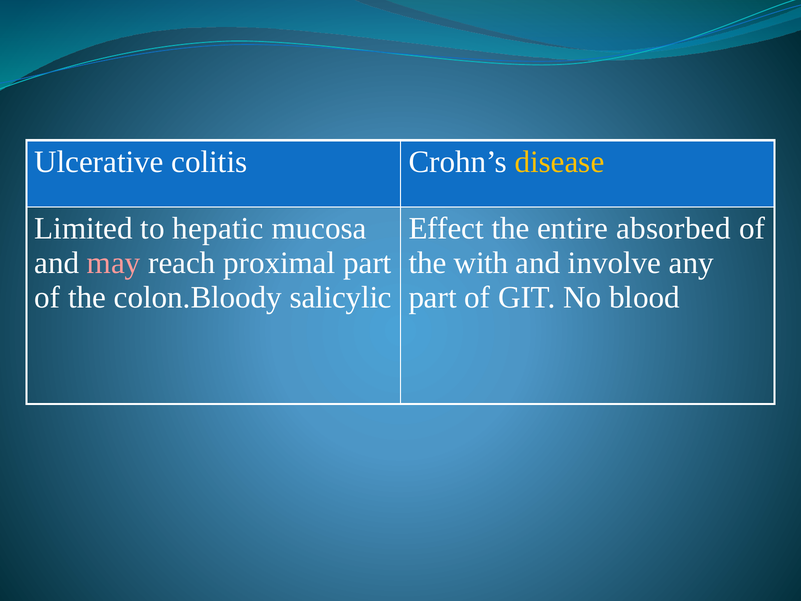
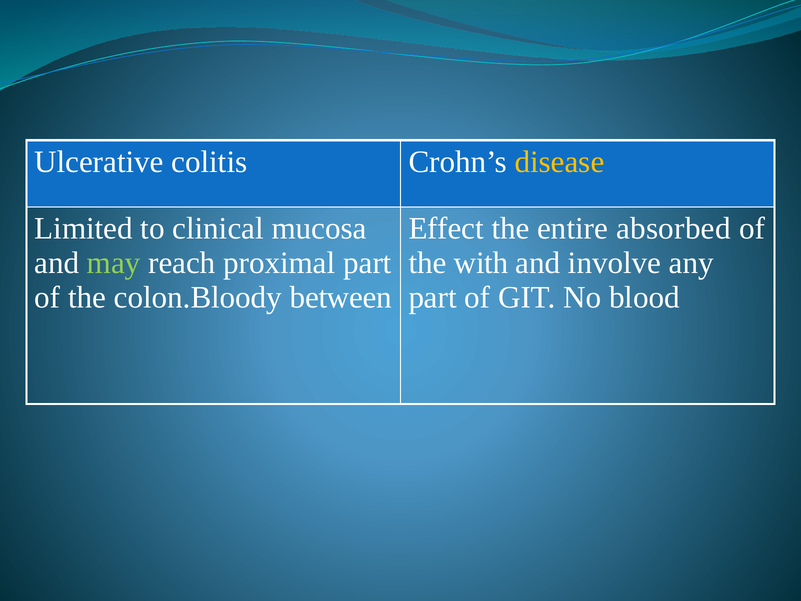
hepatic: hepatic -> clinical (218, 228)
may colour: pink -> light green (114, 263)
salicylic: salicylic -> between (341, 297)
